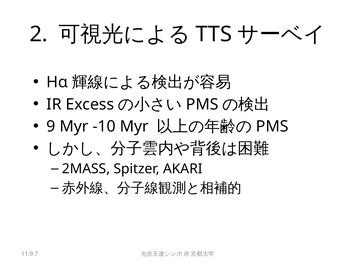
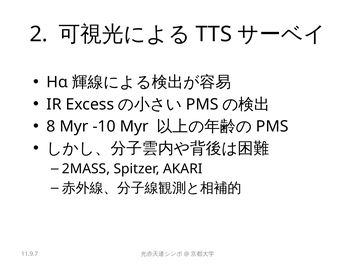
9: 9 -> 8 (51, 127)
